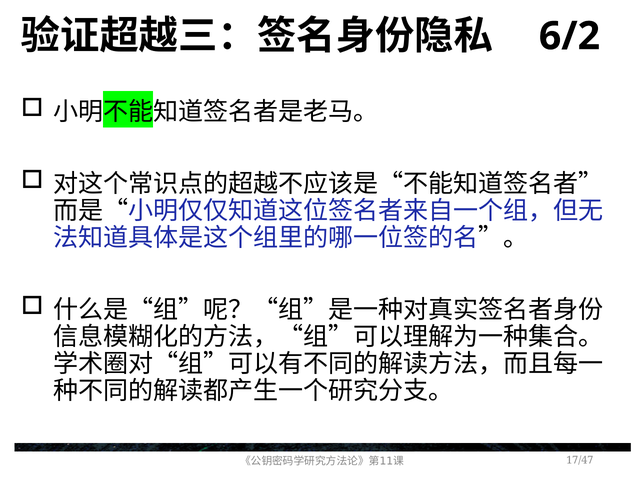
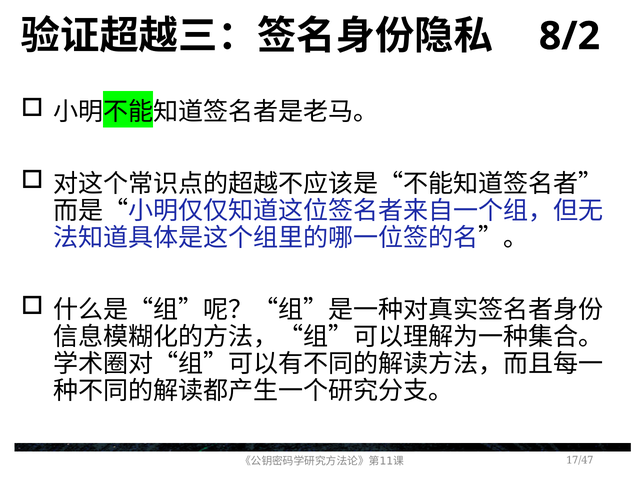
6/2: 6/2 -> 8/2 (569, 36)
